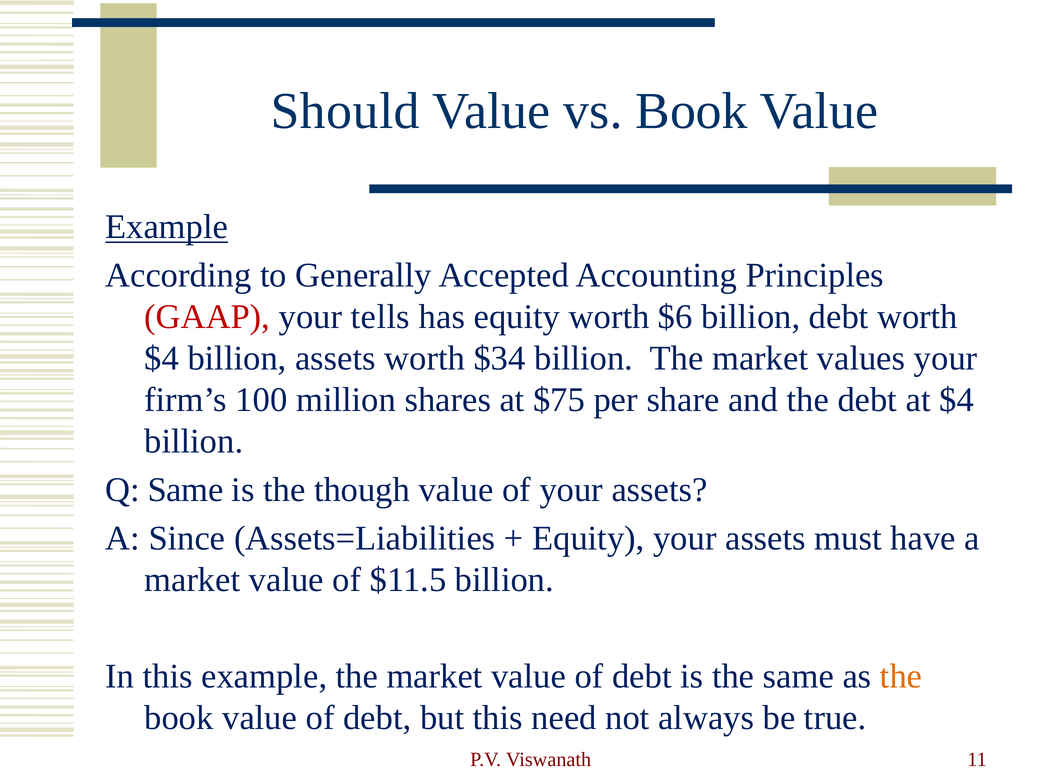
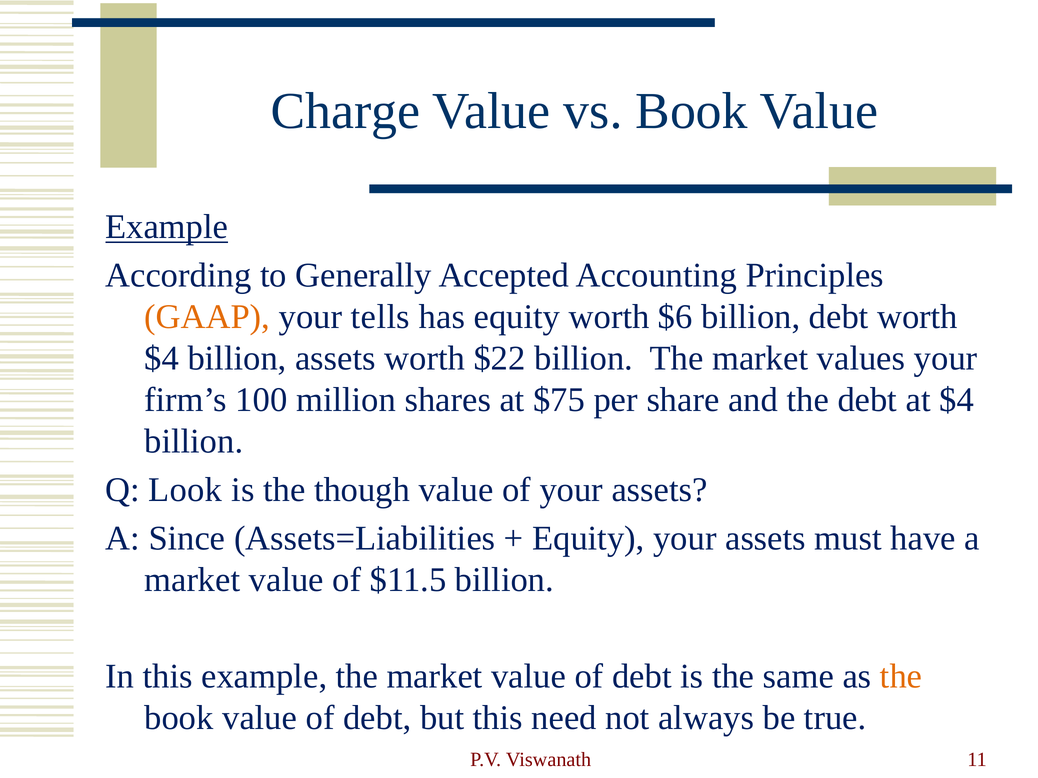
Should: Should -> Charge (345, 111)
GAAP colour: red -> orange (207, 317)
$34: $34 -> $22 (500, 359)
Q Same: Same -> Look (185, 490)
